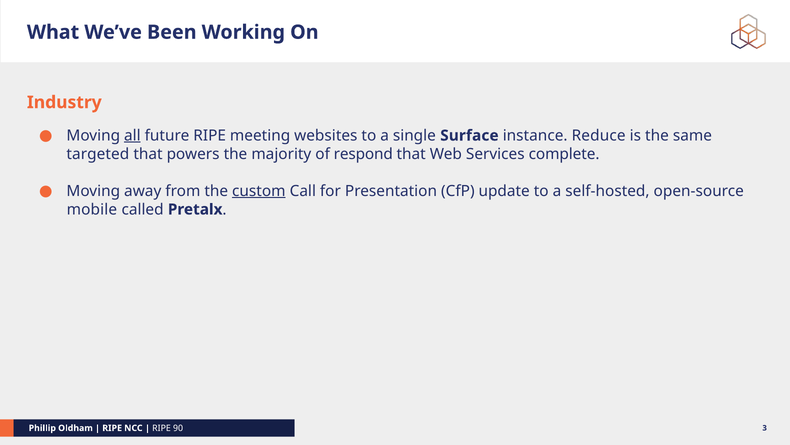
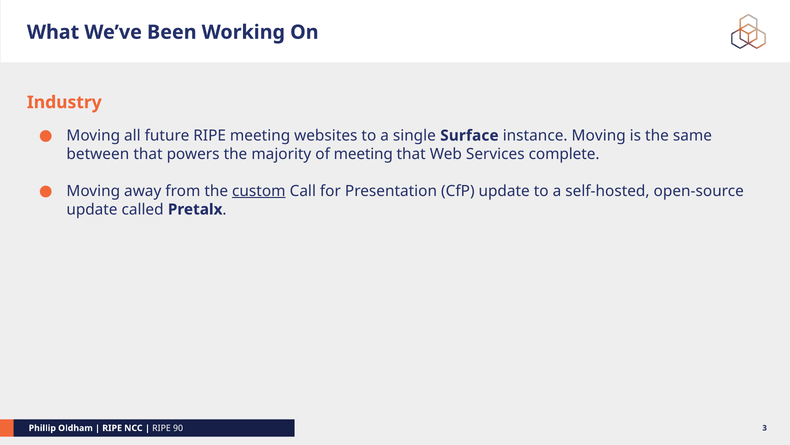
all underline: present -> none (132, 135)
instance Reduce: Reduce -> Moving (599, 135)
targeted: targeted -> between (98, 154)
of respond: respond -> meeting (363, 154)
mobile: mobile -> update (92, 209)
